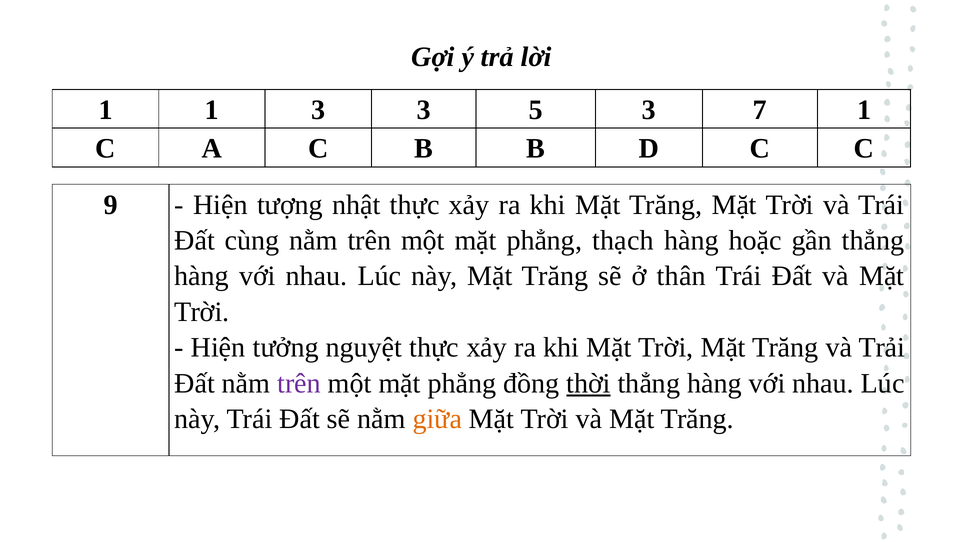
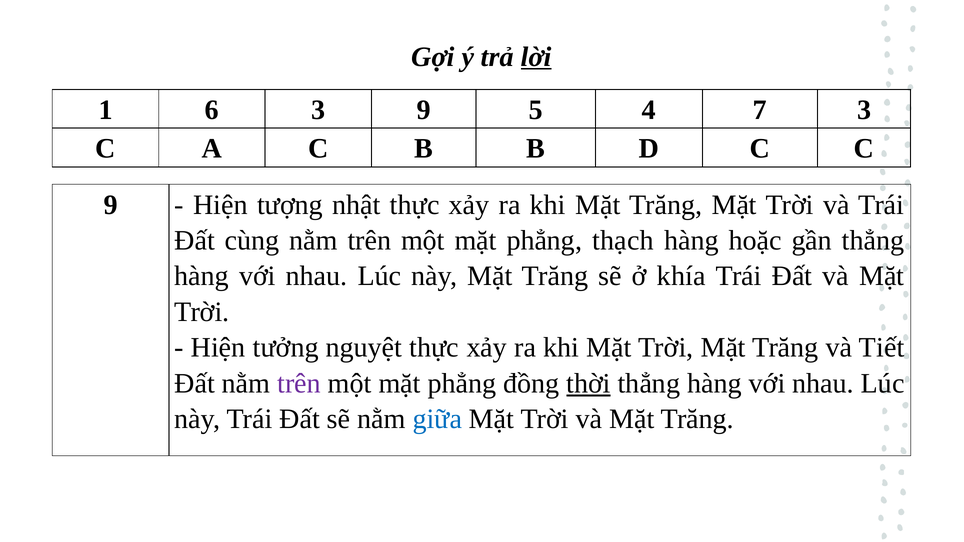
lời underline: none -> present (536, 57)
1 1: 1 -> 6 (212, 110)
3 3: 3 -> 9 (424, 110)
5 3: 3 -> 4 (649, 110)
7 1: 1 -> 3 (864, 110)
thân: thân -> khía (681, 276)
Trải: Trải -> Tiết (882, 348)
giữa colour: orange -> blue (437, 419)
